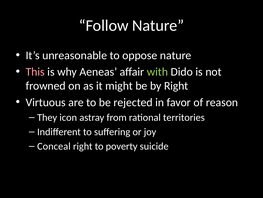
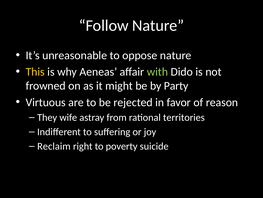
This colour: pink -> yellow (35, 72)
by Right: Right -> Party (176, 86)
icon: icon -> wife (68, 117)
Conceal: Conceal -> Reclaim (54, 146)
